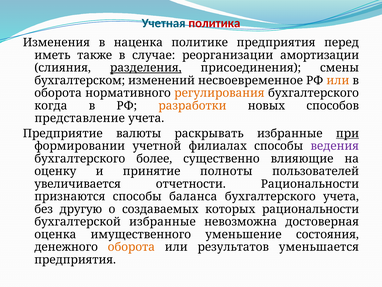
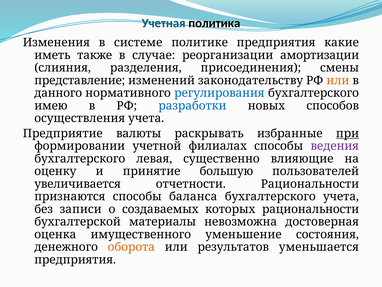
политика colour: red -> black (214, 23)
наценка: наценка -> системе (138, 43)
перед: перед -> какие (342, 43)
разделения underline: present -> none (146, 68)
бухгалтерском: бухгалтерском -> представление (80, 80)
несвоевременное: несвоевременное -> законодательству (251, 80)
оборота: оборота -> данного (58, 93)
регулирования colour: orange -> blue (219, 93)
когда: когда -> имею (51, 106)
разработки colour: orange -> blue (192, 106)
представление: представление -> осуществления (80, 118)
более: более -> левая (154, 158)
полноты: полноты -> большую (226, 171)
другую: другую -> записи (81, 209)
бухгалтерской избранные: избранные -> материалы (163, 221)
